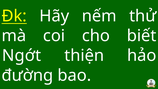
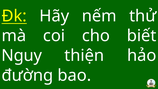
Ngớt: Ngớt -> Nguy (22, 55)
